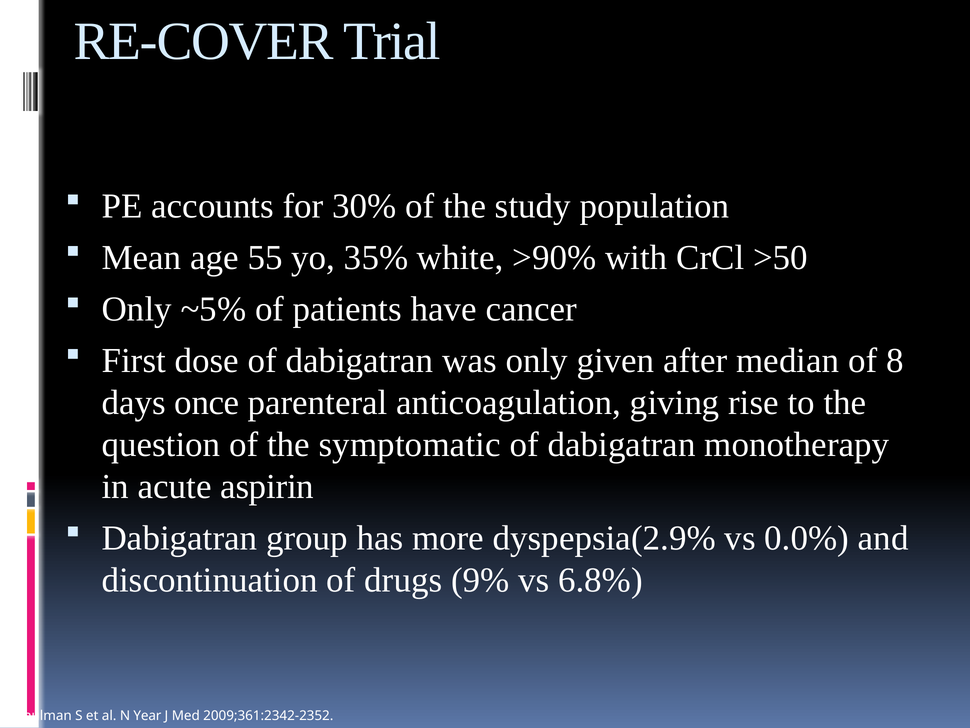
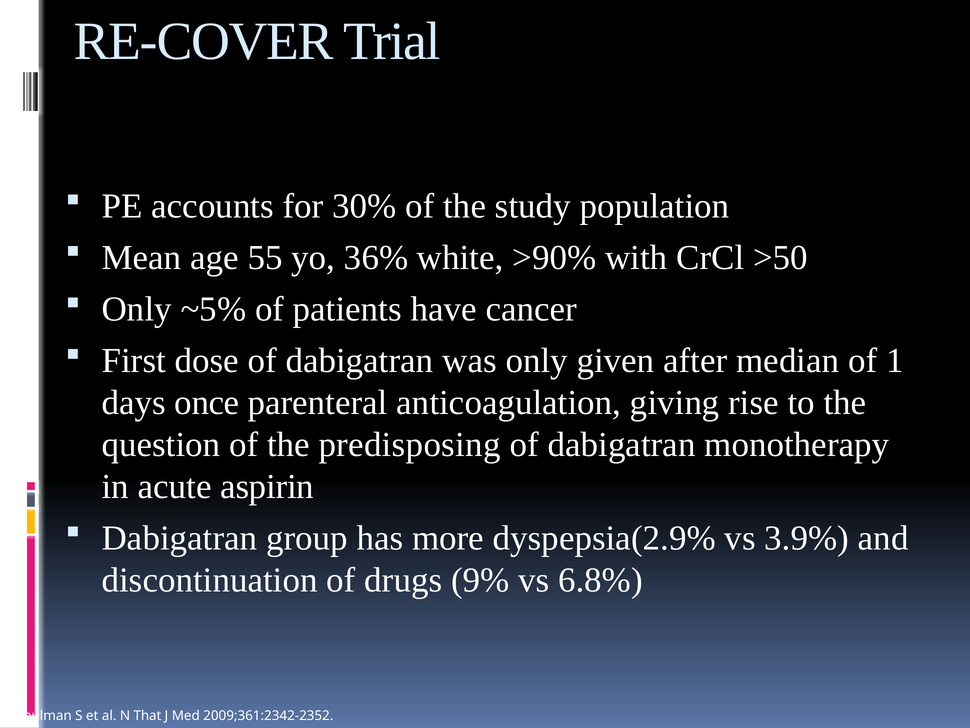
35%: 35% -> 36% (376, 258)
8: 8 -> 1 (895, 360)
symptomatic: symptomatic -> predisposing (410, 444)
0.0%: 0.0% -> 3.9% (807, 538)
Year: Year -> That (147, 715)
